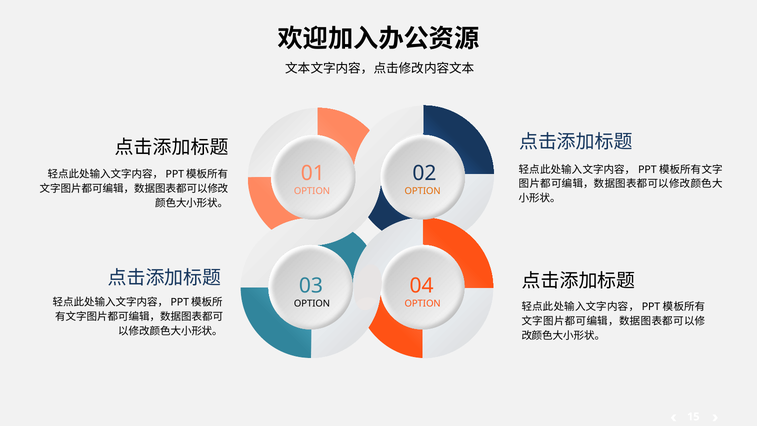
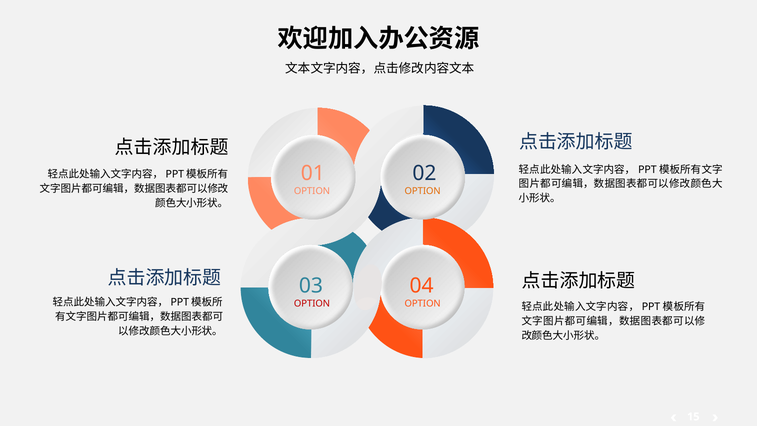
OPTION colour: black -> red (312, 303)
